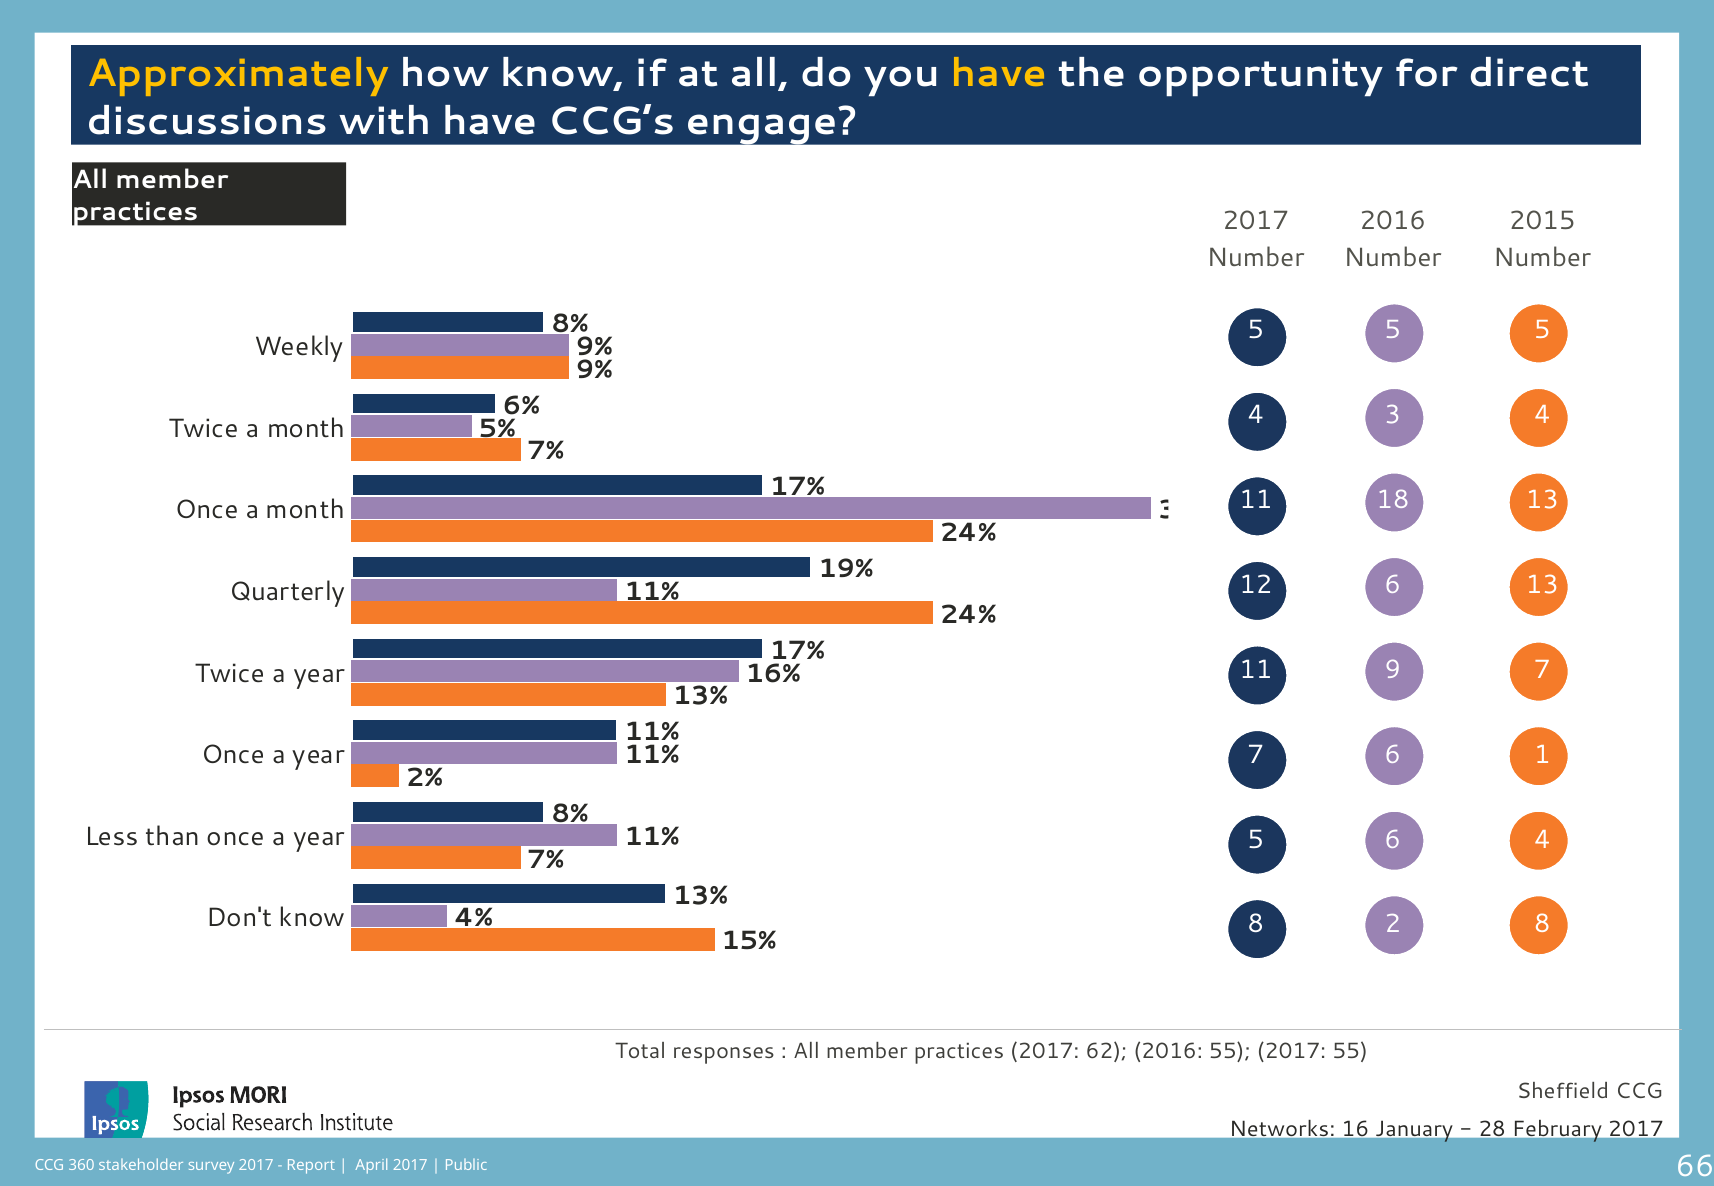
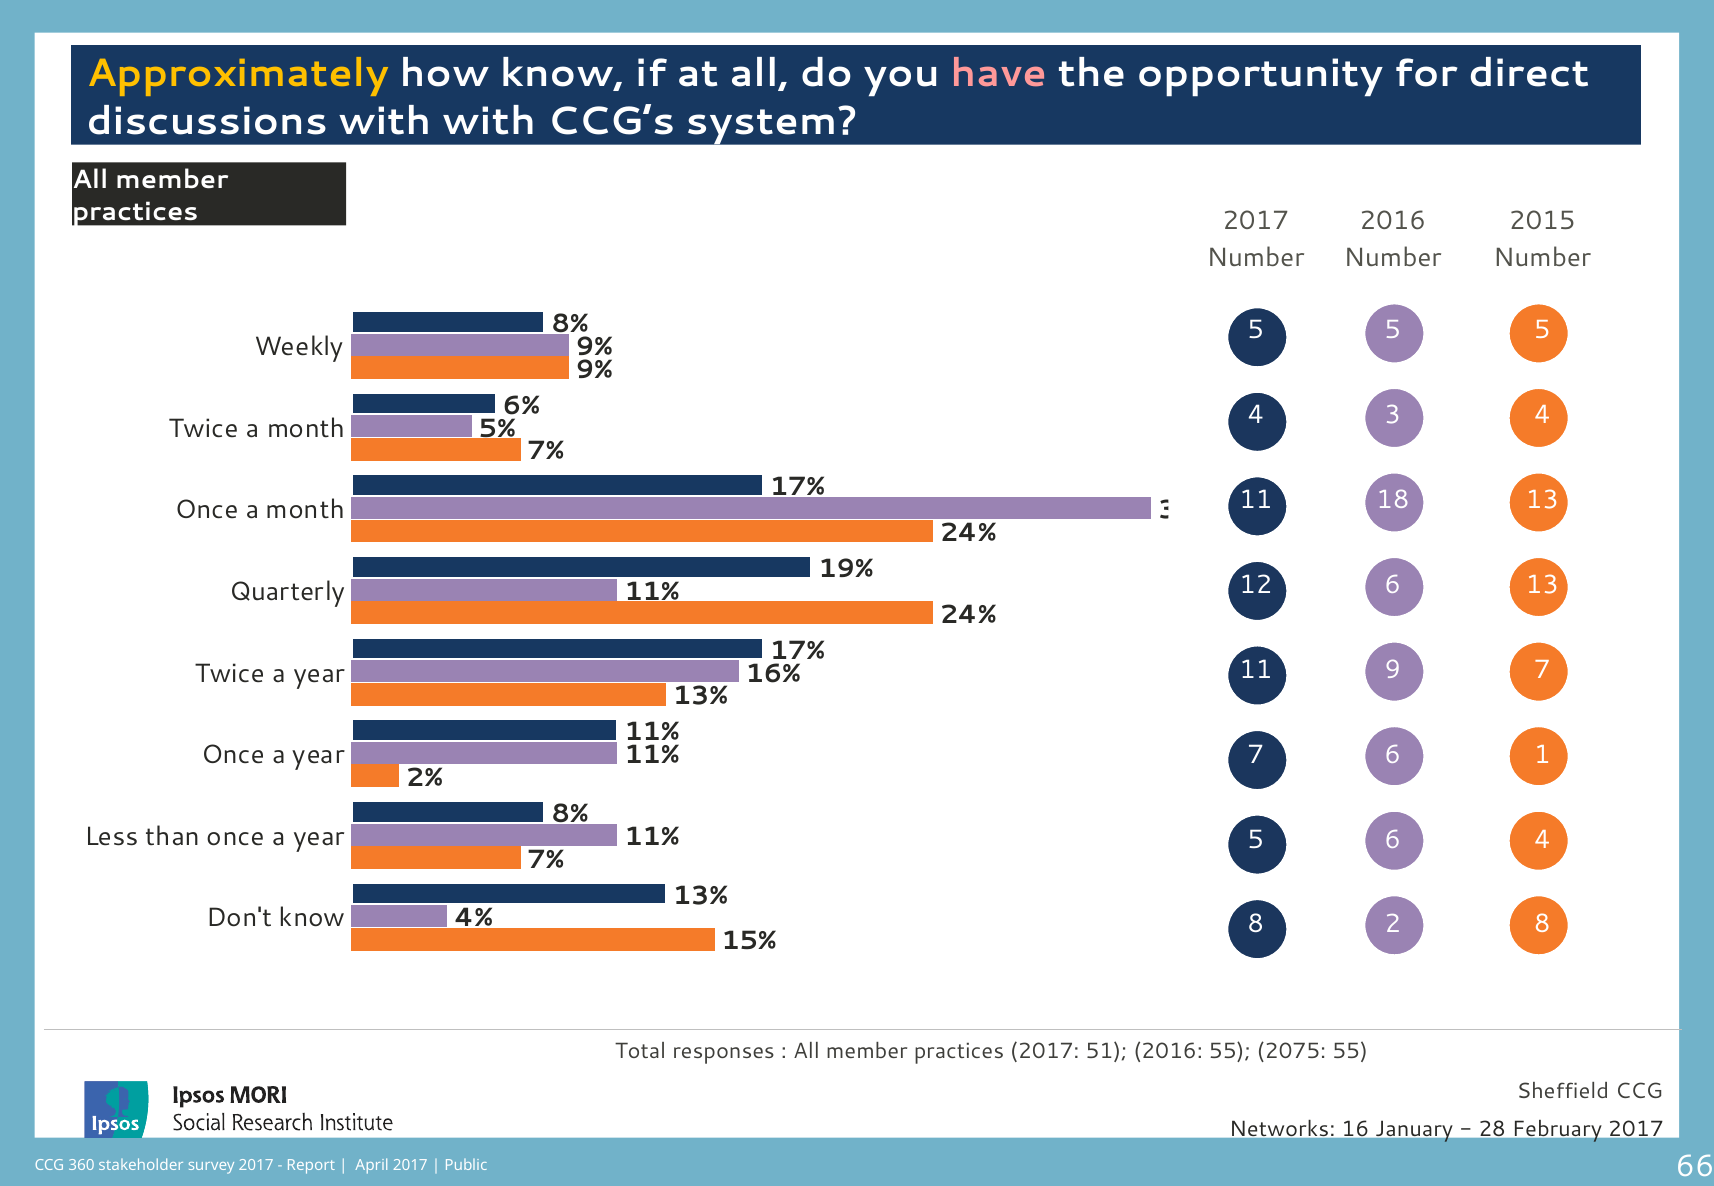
have colour: yellow -> pink (999, 74)
with have: have -> with (489, 121)
engage: engage -> system (772, 121)
62: 62 -> 51 (1106, 1052)
55 2017: 2017 -> 2075 (1292, 1052)
